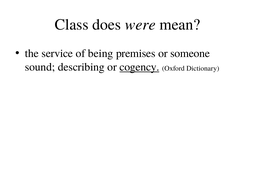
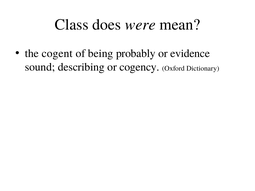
service: service -> cogent (57, 53)
premises: premises -> probably (136, 53)
someone: someone -> evidence (190, 53)
cogency underline: present -> none (139, 67)
